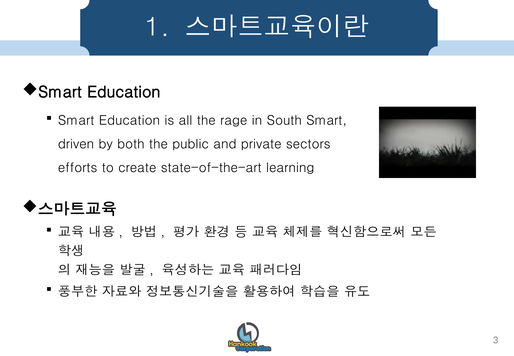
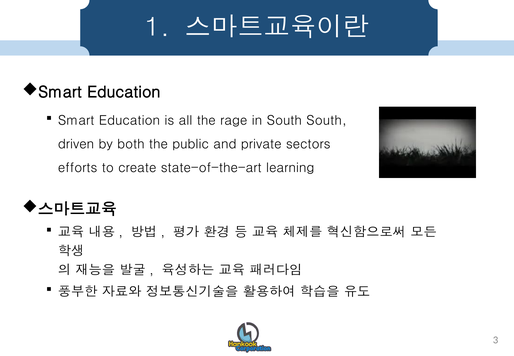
South Smart: Smart -> South (327, 120)
